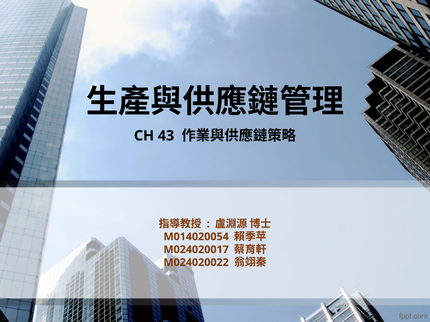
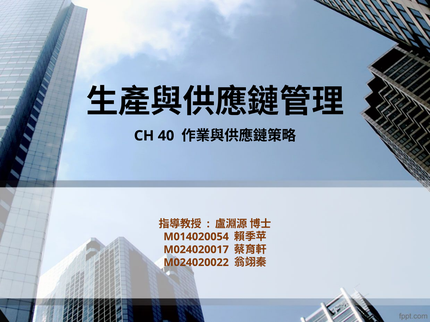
43: 43 -> 40 (166, 136)
